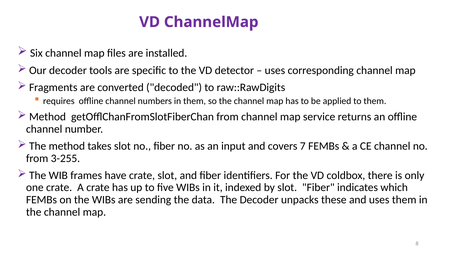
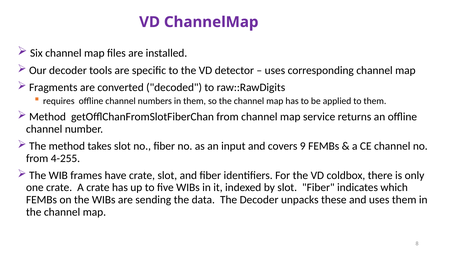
7: 7 -> 9 (303, 146)
3-255: 3-255 -> 4-255 (65, 158)
